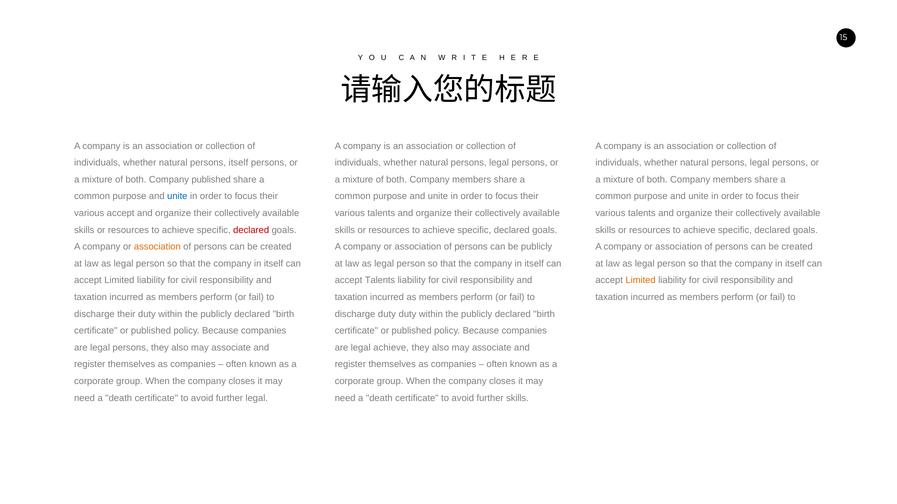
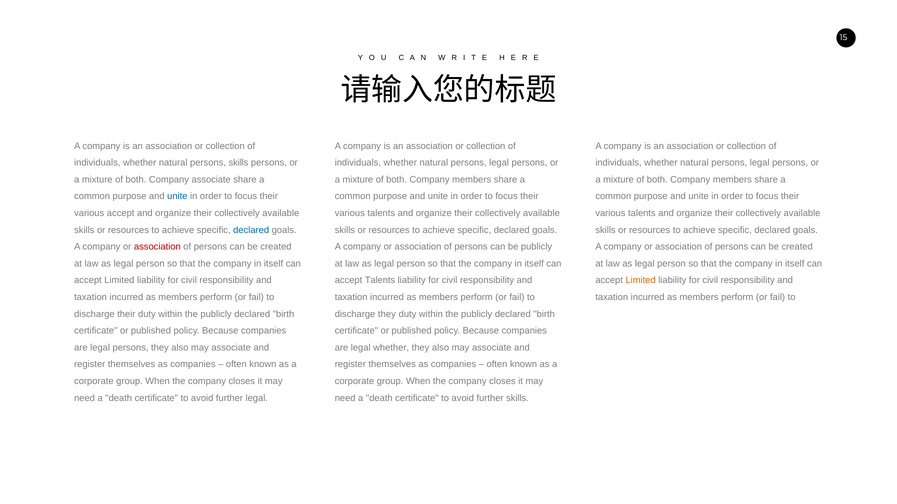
persons itself: itself -> skills (239, 163)
Company published: published -> associate (211, 180)
declared colour: red -> blue (251, 230)
association colour: orange -> red (157, 247)
discharge duty: duty -> they (387, 314)
legal achieve: achieve -> whether (391, 348)
